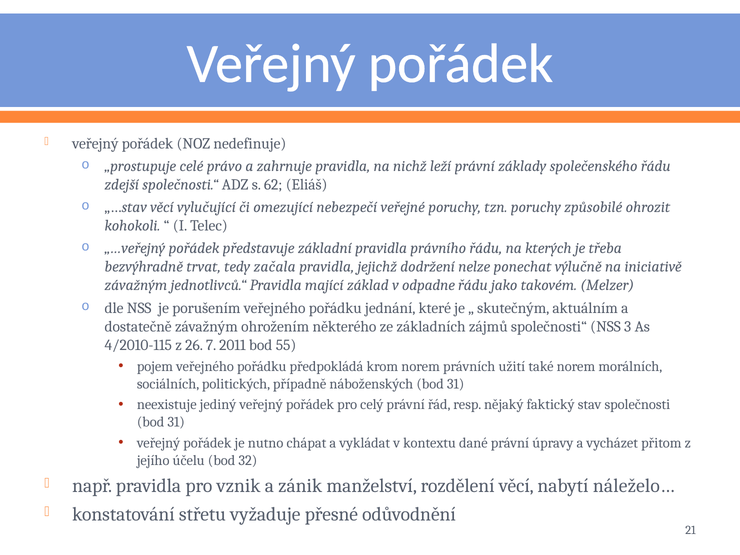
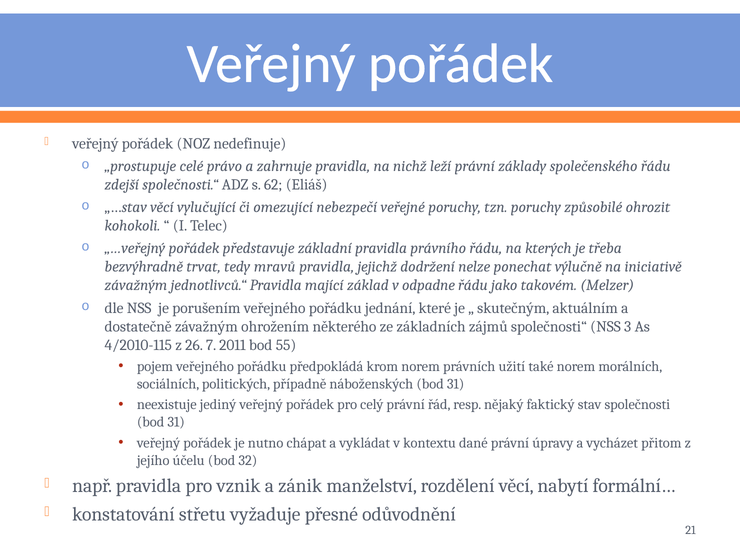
začala: začala -> mravů (275, 267)
náleželo…: náleželo… -> formální… (634, 486)
